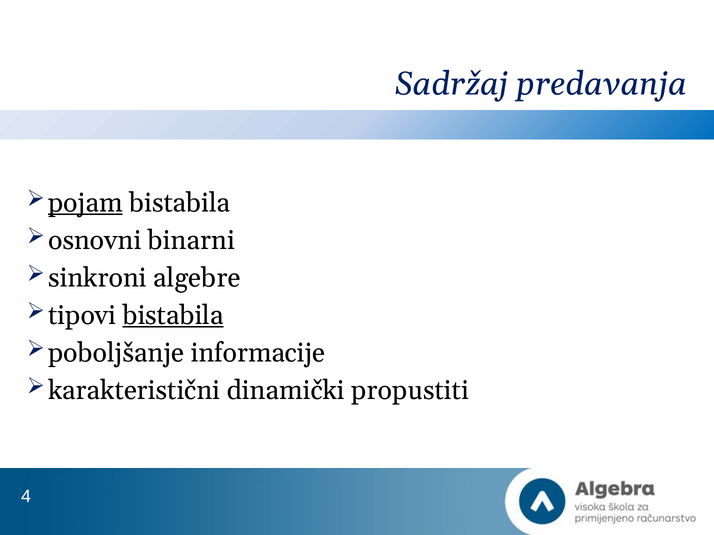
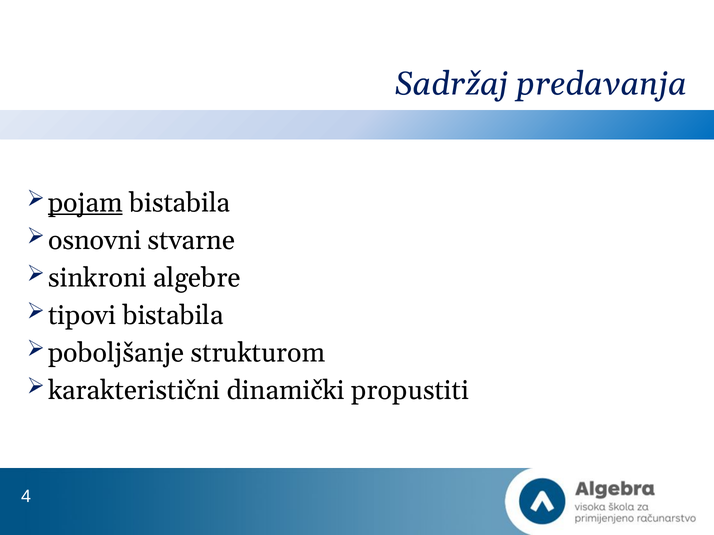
binarni: binarni -> stvarne (192, 241)
bistabila underline: present -> none (173, 316)
informacije: informacije -> strukturom (258, 353)
